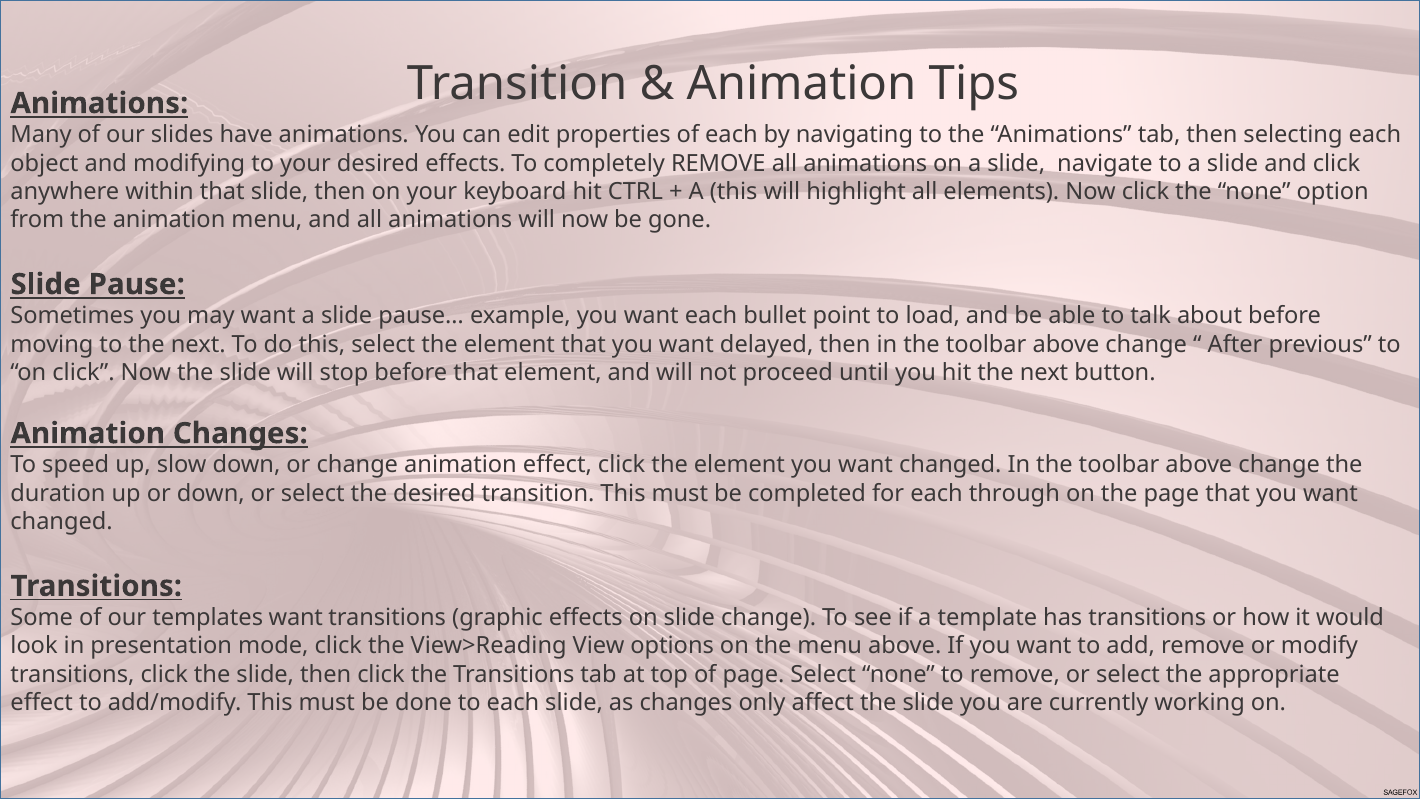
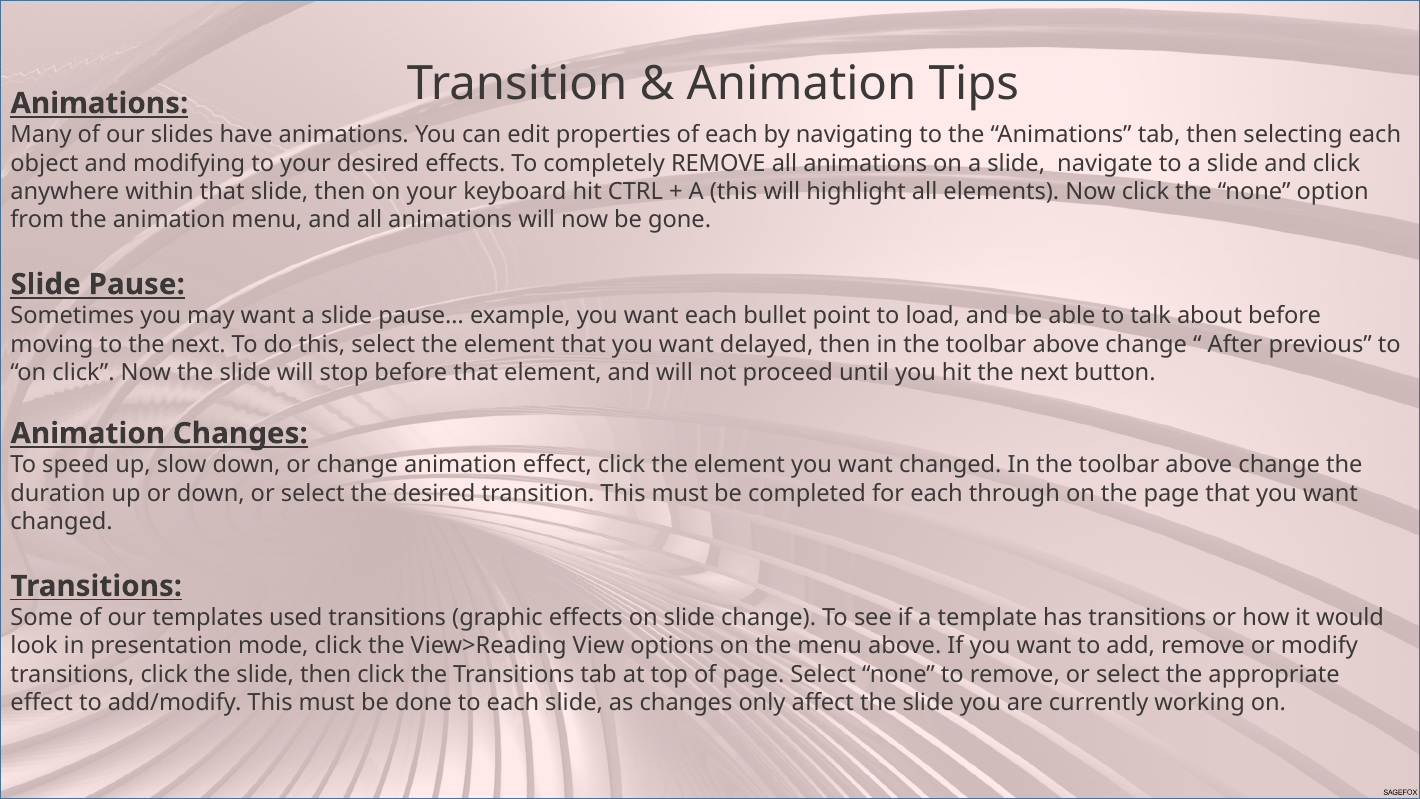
templates want: want -> used (296, 617)
